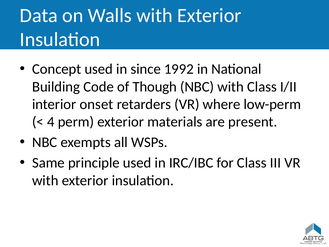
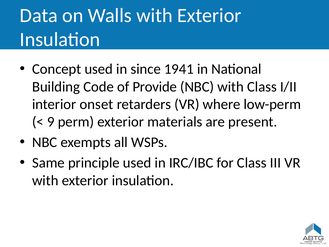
1992: 1992 -> 1941 (179, 69)
Though: Though -> Provide (155, 87)
4: 4 -> 9 (51, 122)
